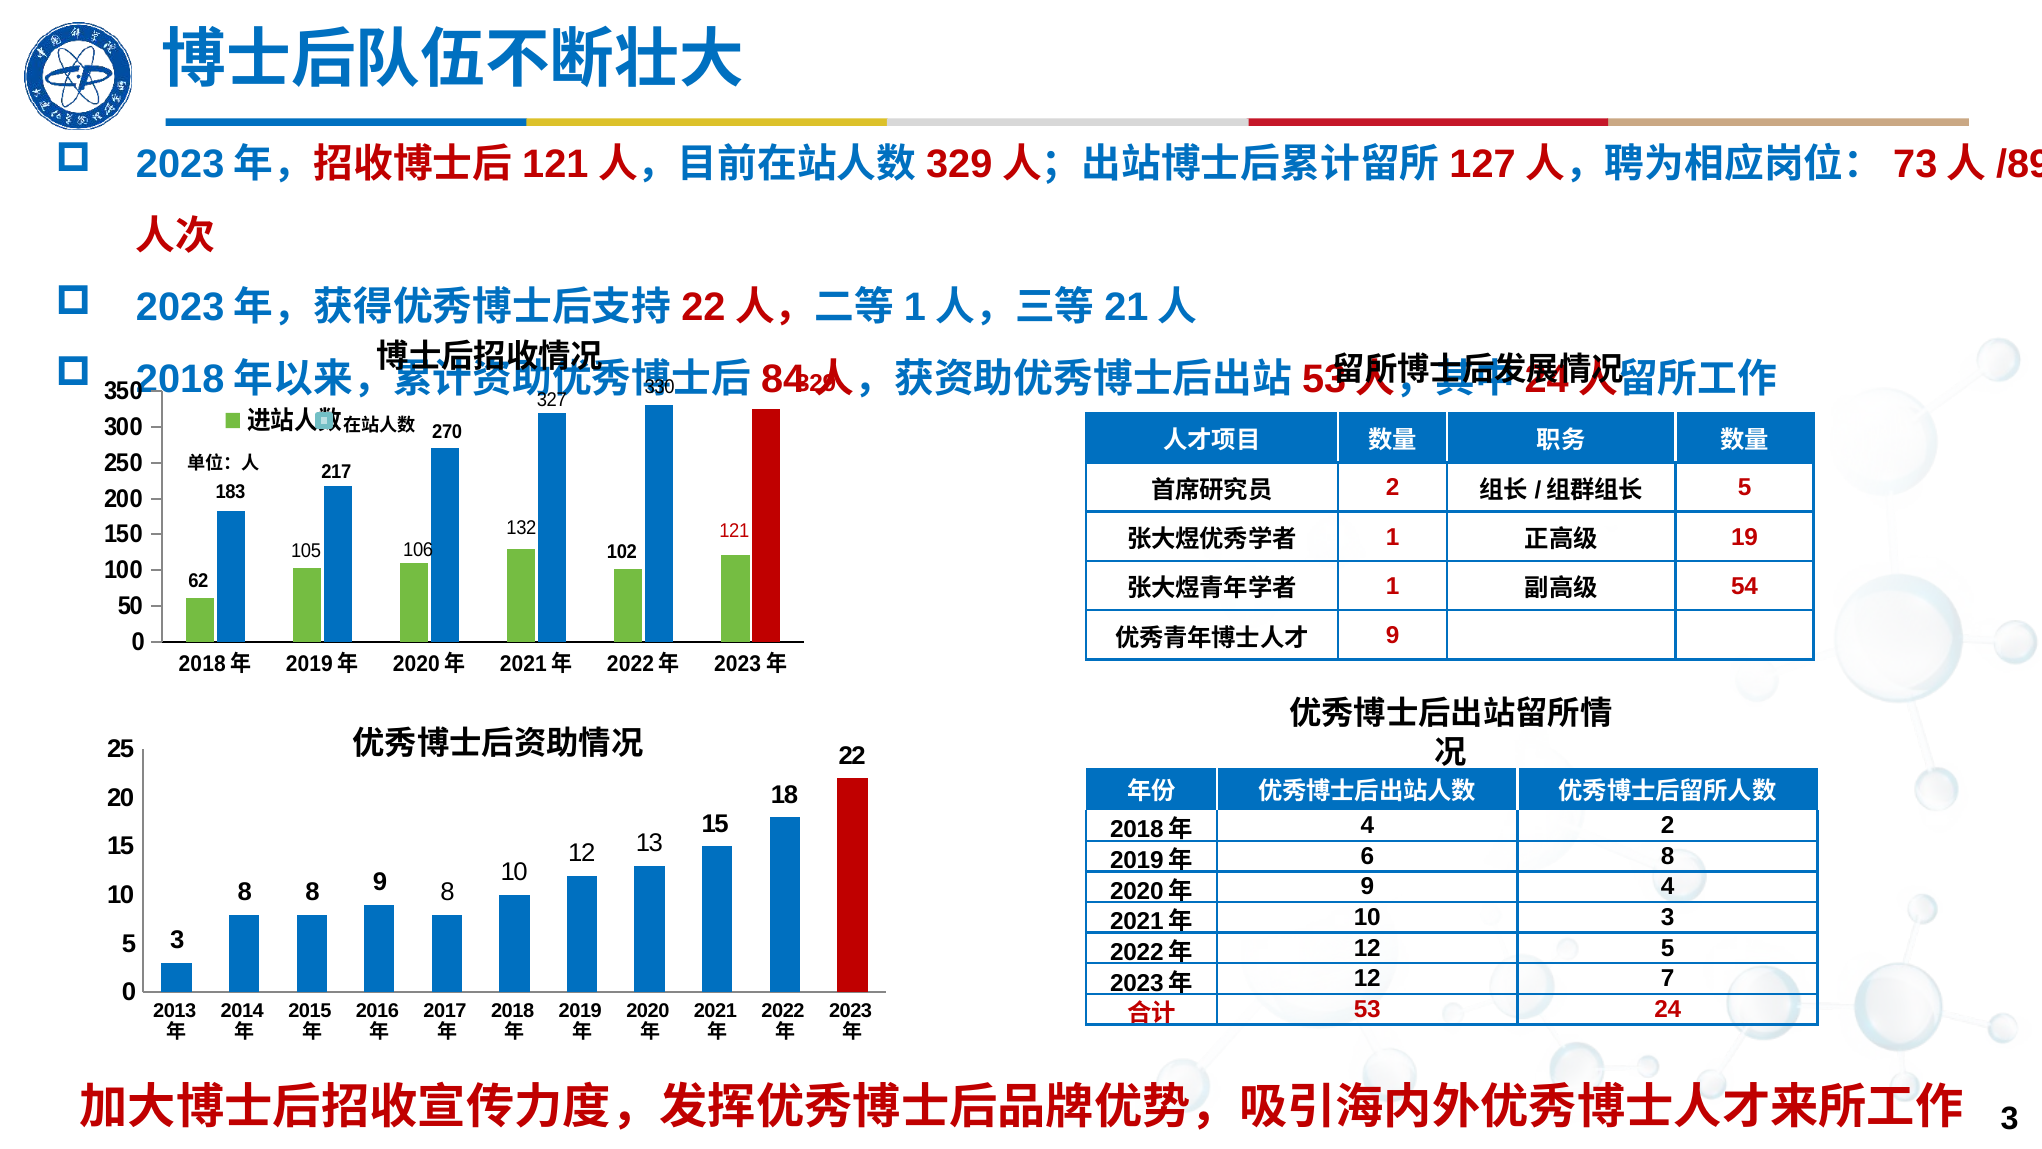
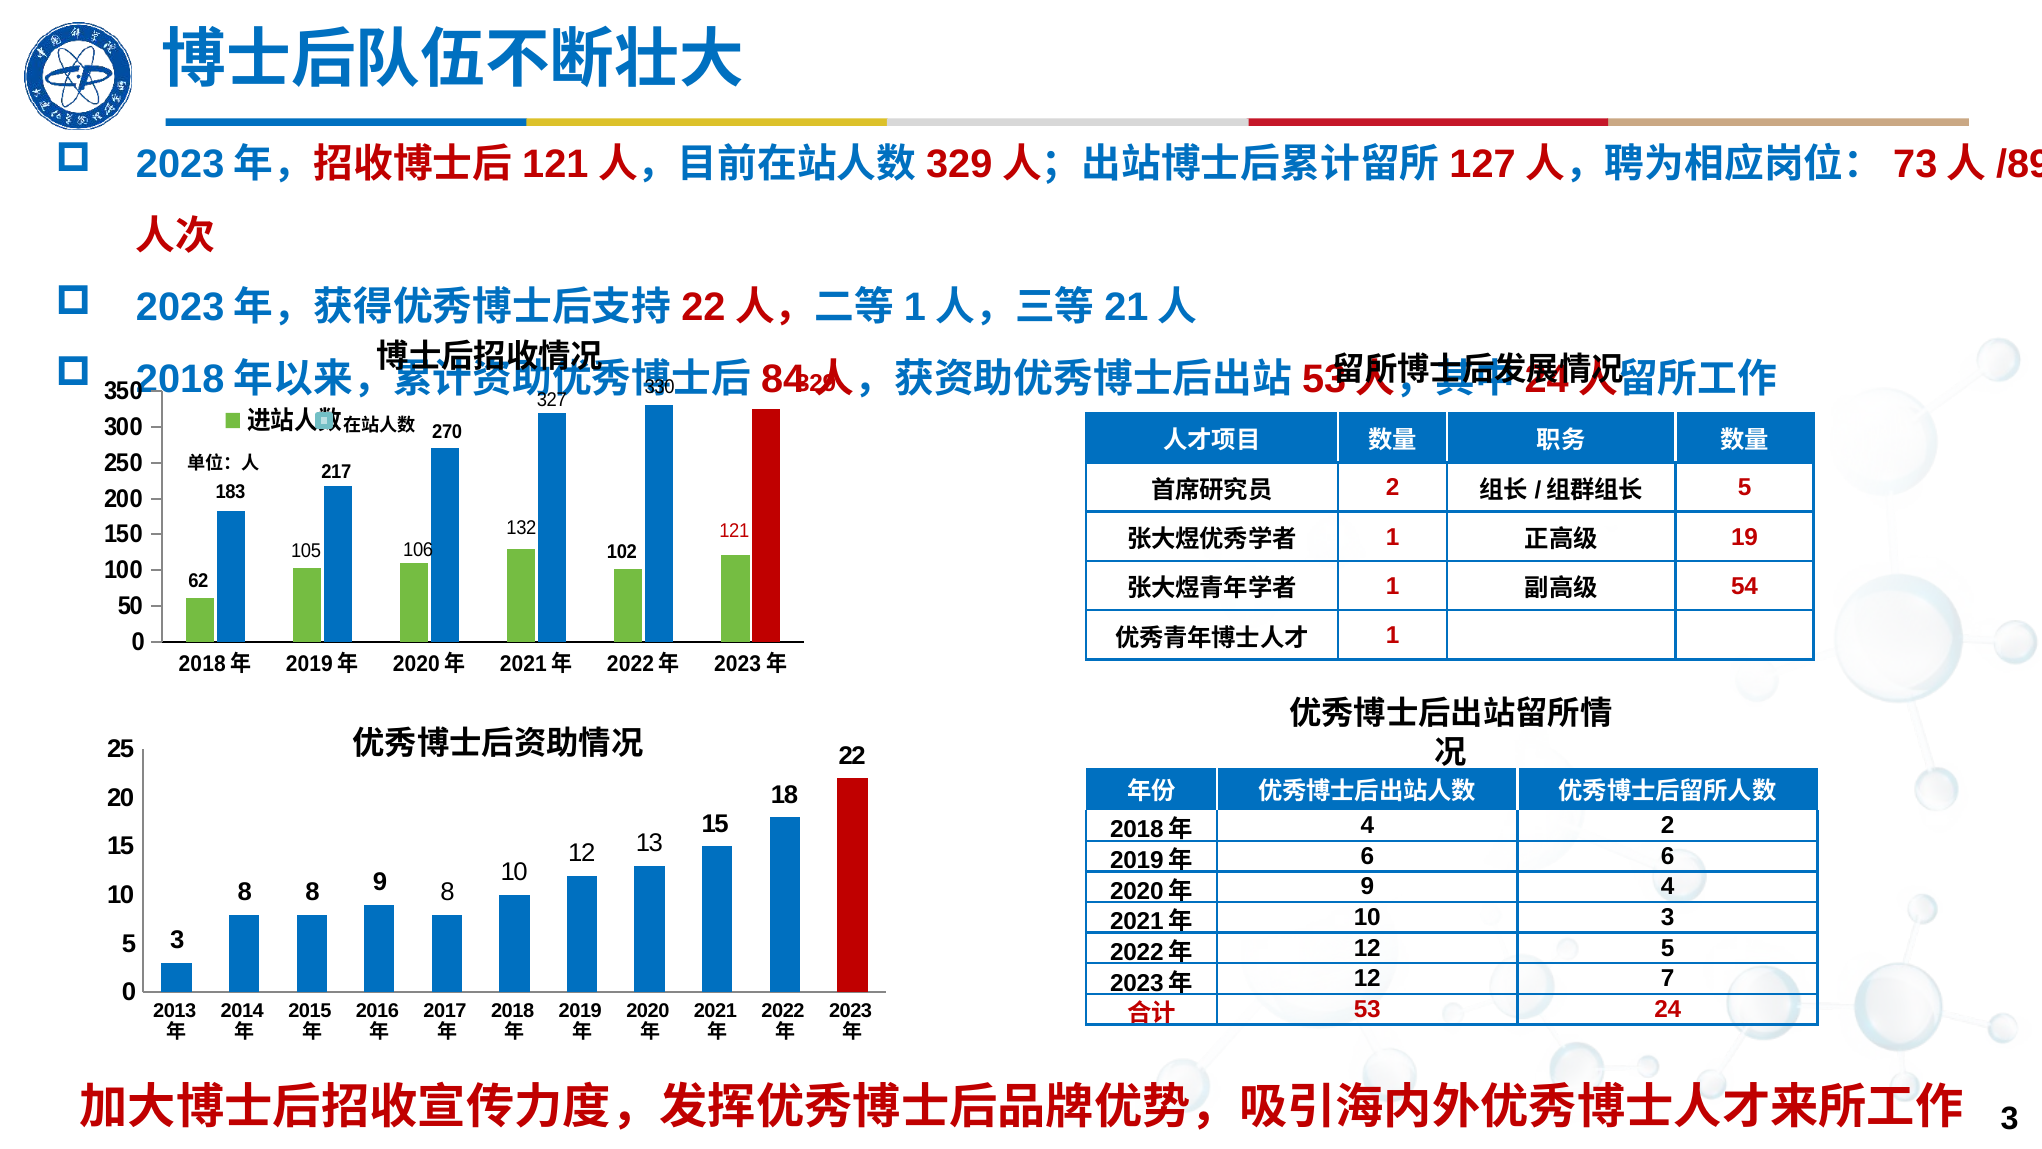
9: 9 -> 1 (1393, 636)
6 8: 8 -> 6 (1668, 856)
